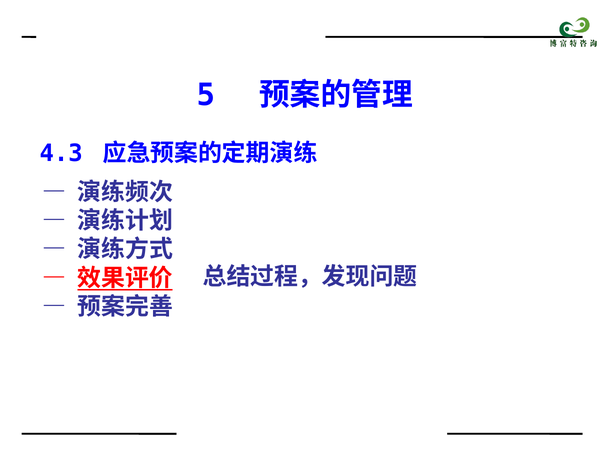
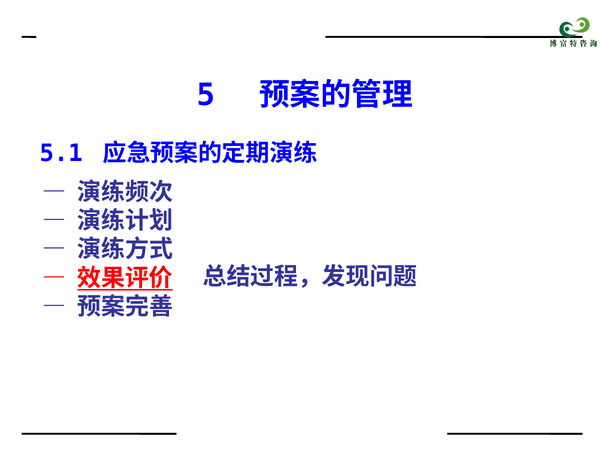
4.3: 4.3 -> 5.1 (61, 153)
